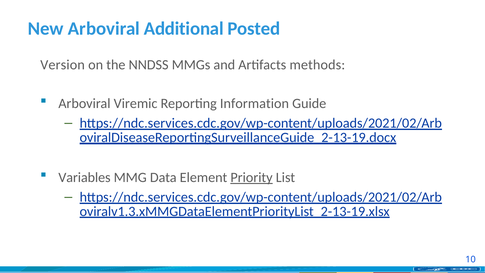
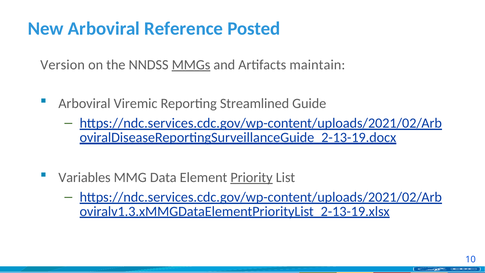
Additional: Additional -> Reference (184, 29)
MMGs underline: none -> present (191, 65)
methods: methods -> maintain (317, 65)
Information: Information -> Streamlined (255, 103)
